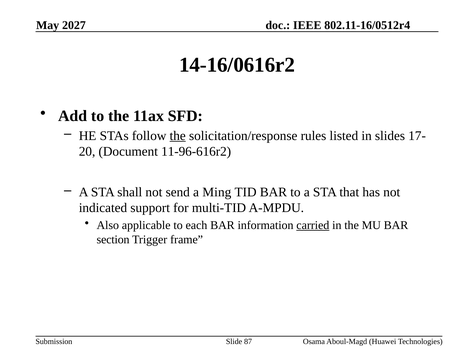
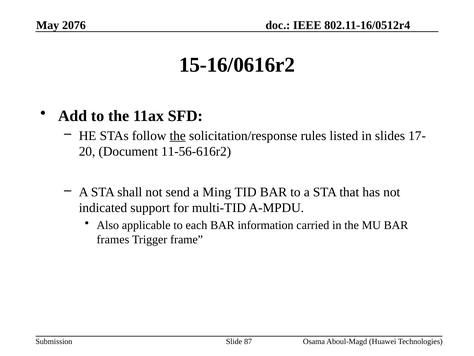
2027: 2027 -> 2076 (74, 25)
14-16/0616r2: 14-16/0616r2 -> 15-16/0616r2 (237, 65)
11-96-616r2: 11-96-616r2 -> 11-56-616r2 (196, 151)
carried underline: present -> none (313, 225)
section: section -> frames (113, 239)
